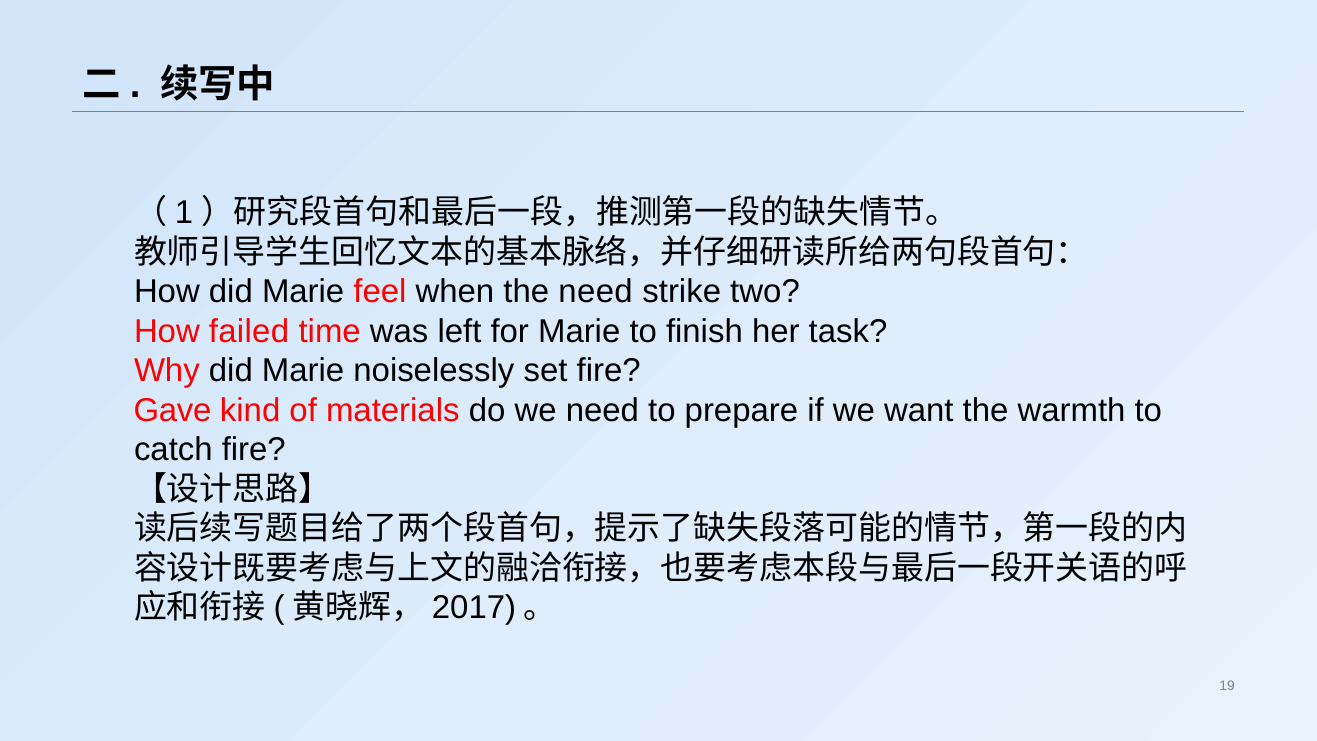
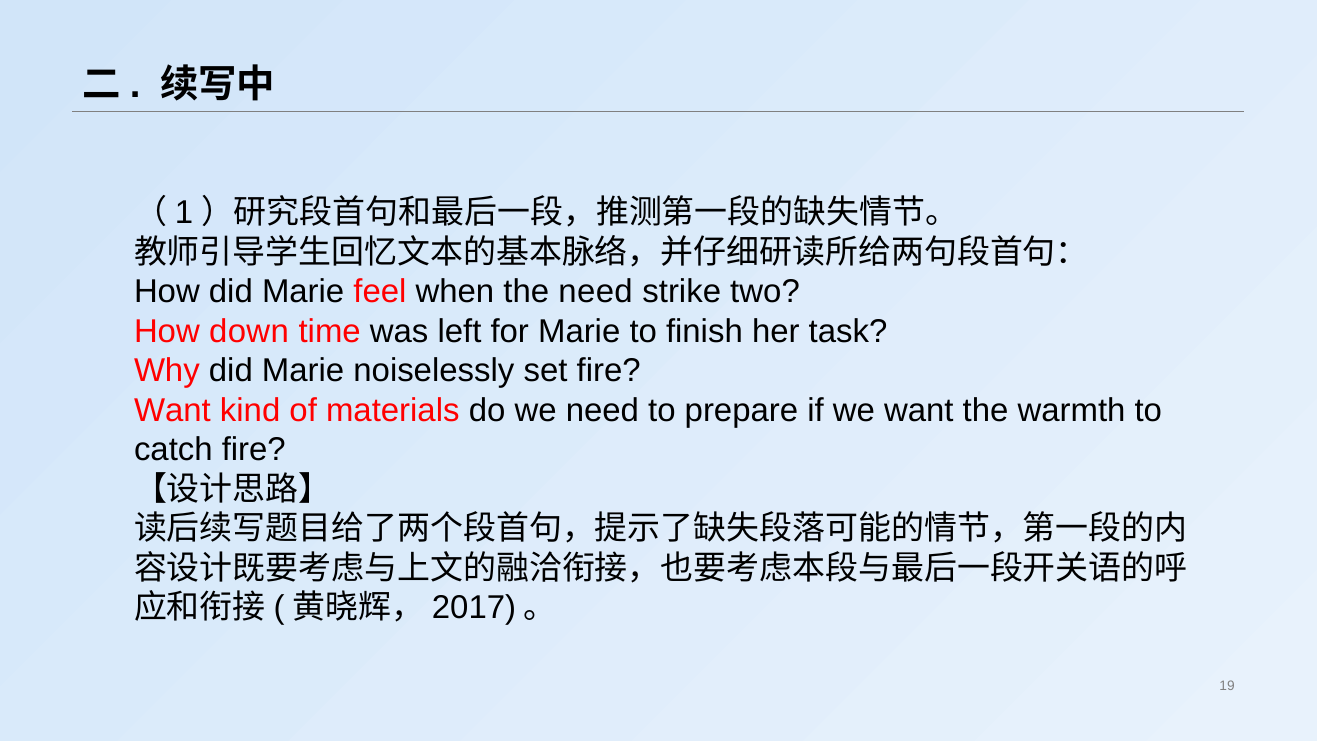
failed: failed -> down (249, 331)
Gave: Gave -> Want (172, 410)
